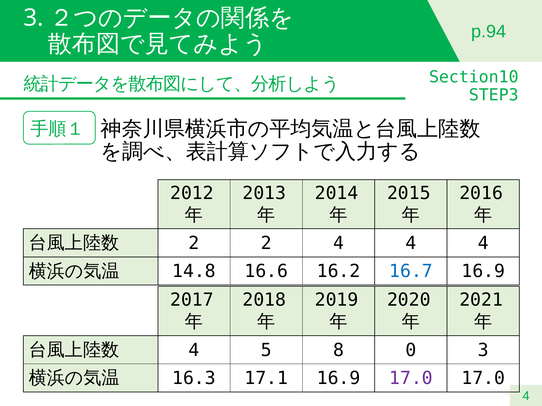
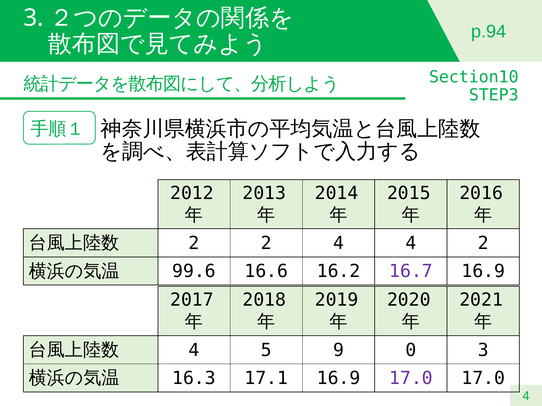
4 4 4: 4 -> 2 (483, 243)
14.8: 14.8 -> 99.6 (194, 272)
16.7 colour: blue -> purple (411, 272)
8: 8 -> 9 (339, 350)
